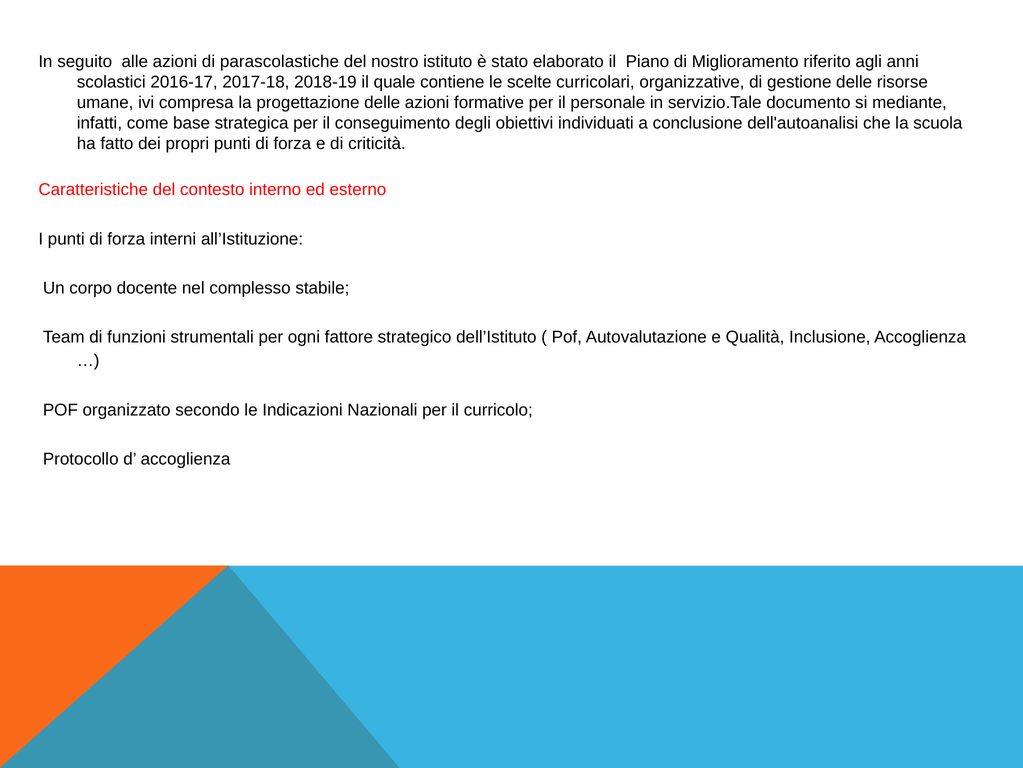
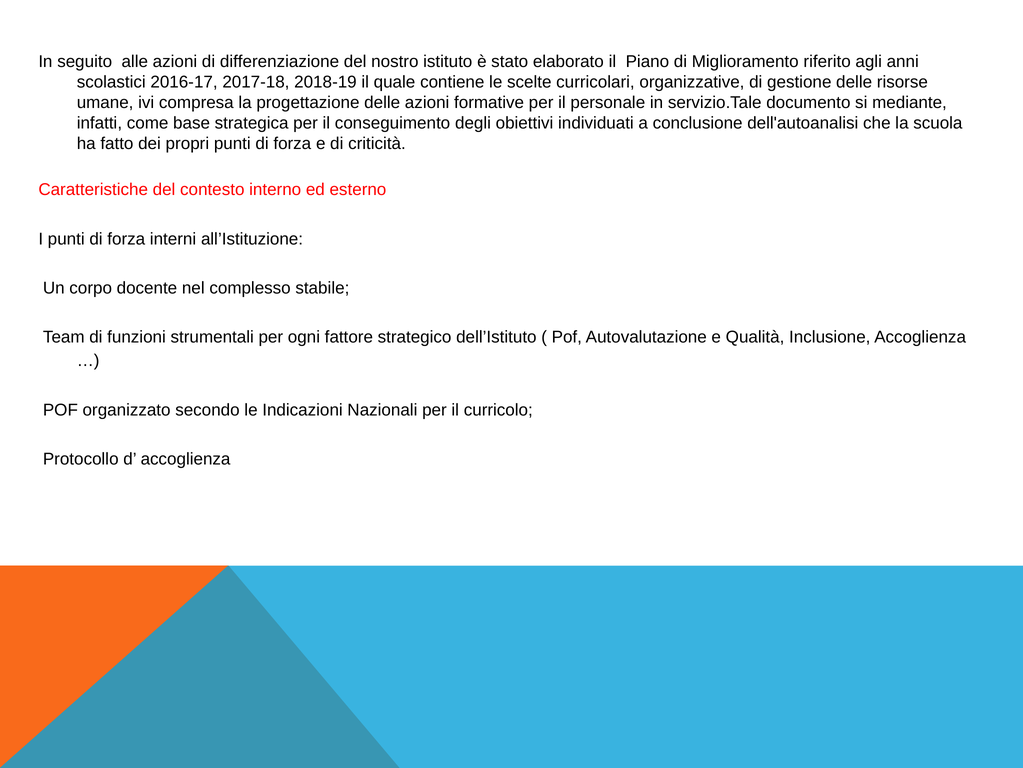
parascolastiche: parascolastiche -> differenziazione (280, 62)
